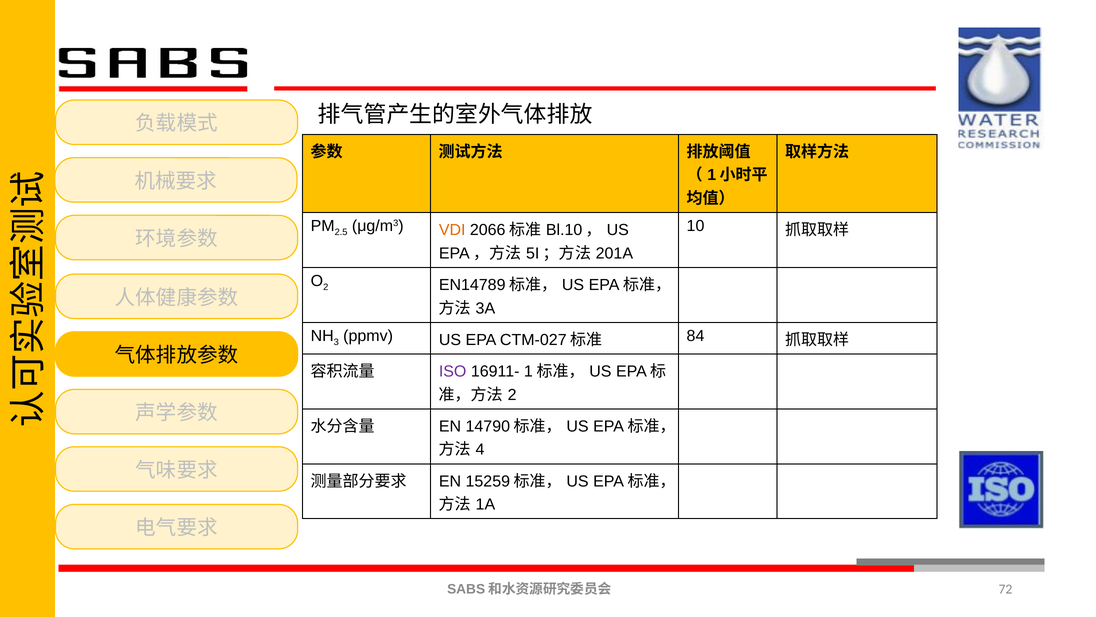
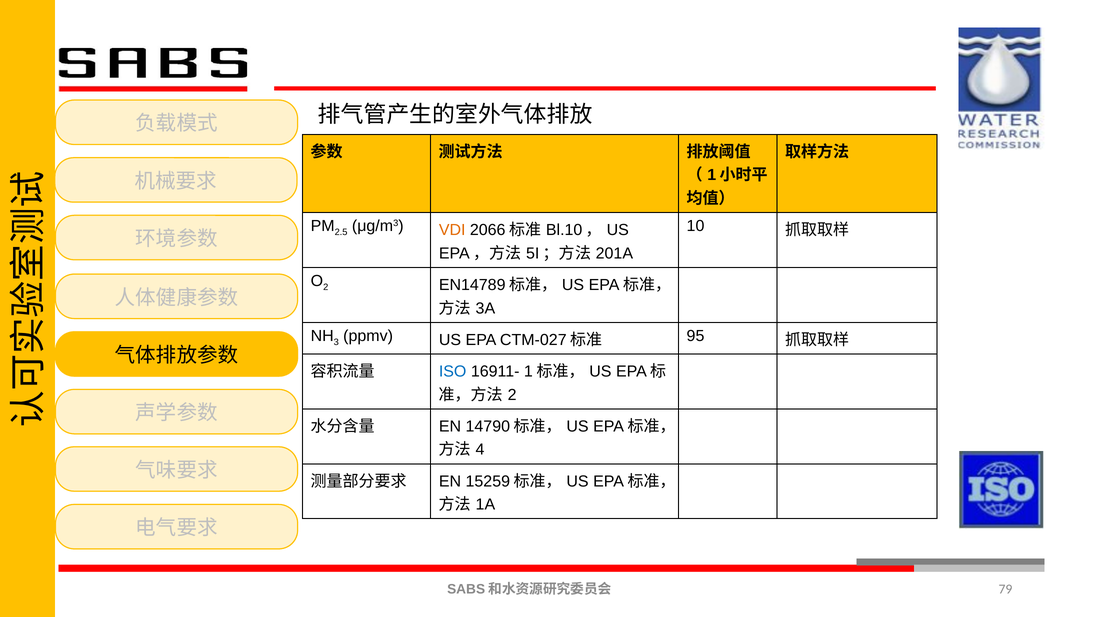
84: 84 -> 95 (696, 335)
ISO colour: purple -> blue (453, 371)
72: 72 -> 79 (1005, 589)
